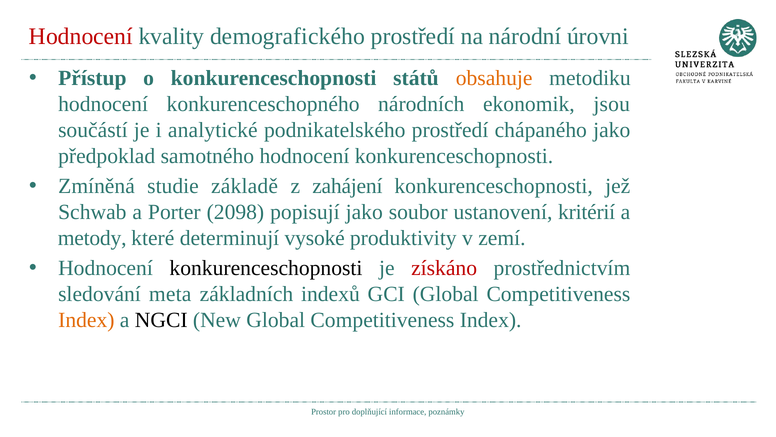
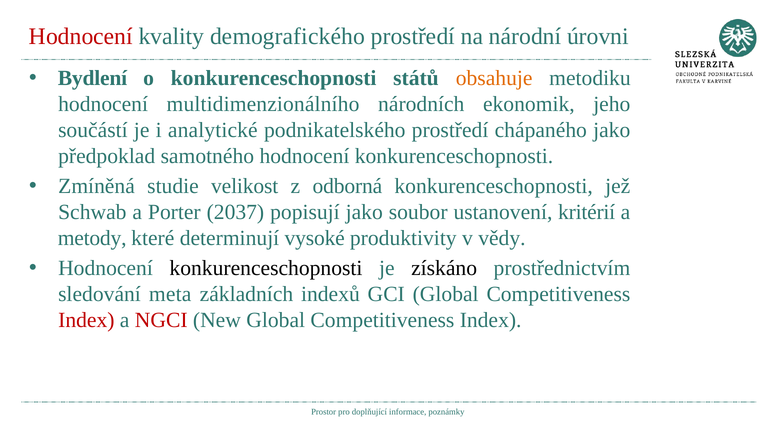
Přístup: Přístup -> Bydlení (92, 78)
konkurenceschopného: konkurenceschopného -> multidimenzionálního (263, 104)
jsou: jsou -> jeho (612, 104)
základě: základě -> velikost (245, 186)
zahájení: zahájení -> odborná (347, 186)
2098: 2098 -> 2037 (235, 212)
zemí: zemí -> vědy (502, 238)
získáno colour: red -> black (444, 268)
Index colour: orange -> red (86, 320)
NGCI colour: black -> red (161, 320)
